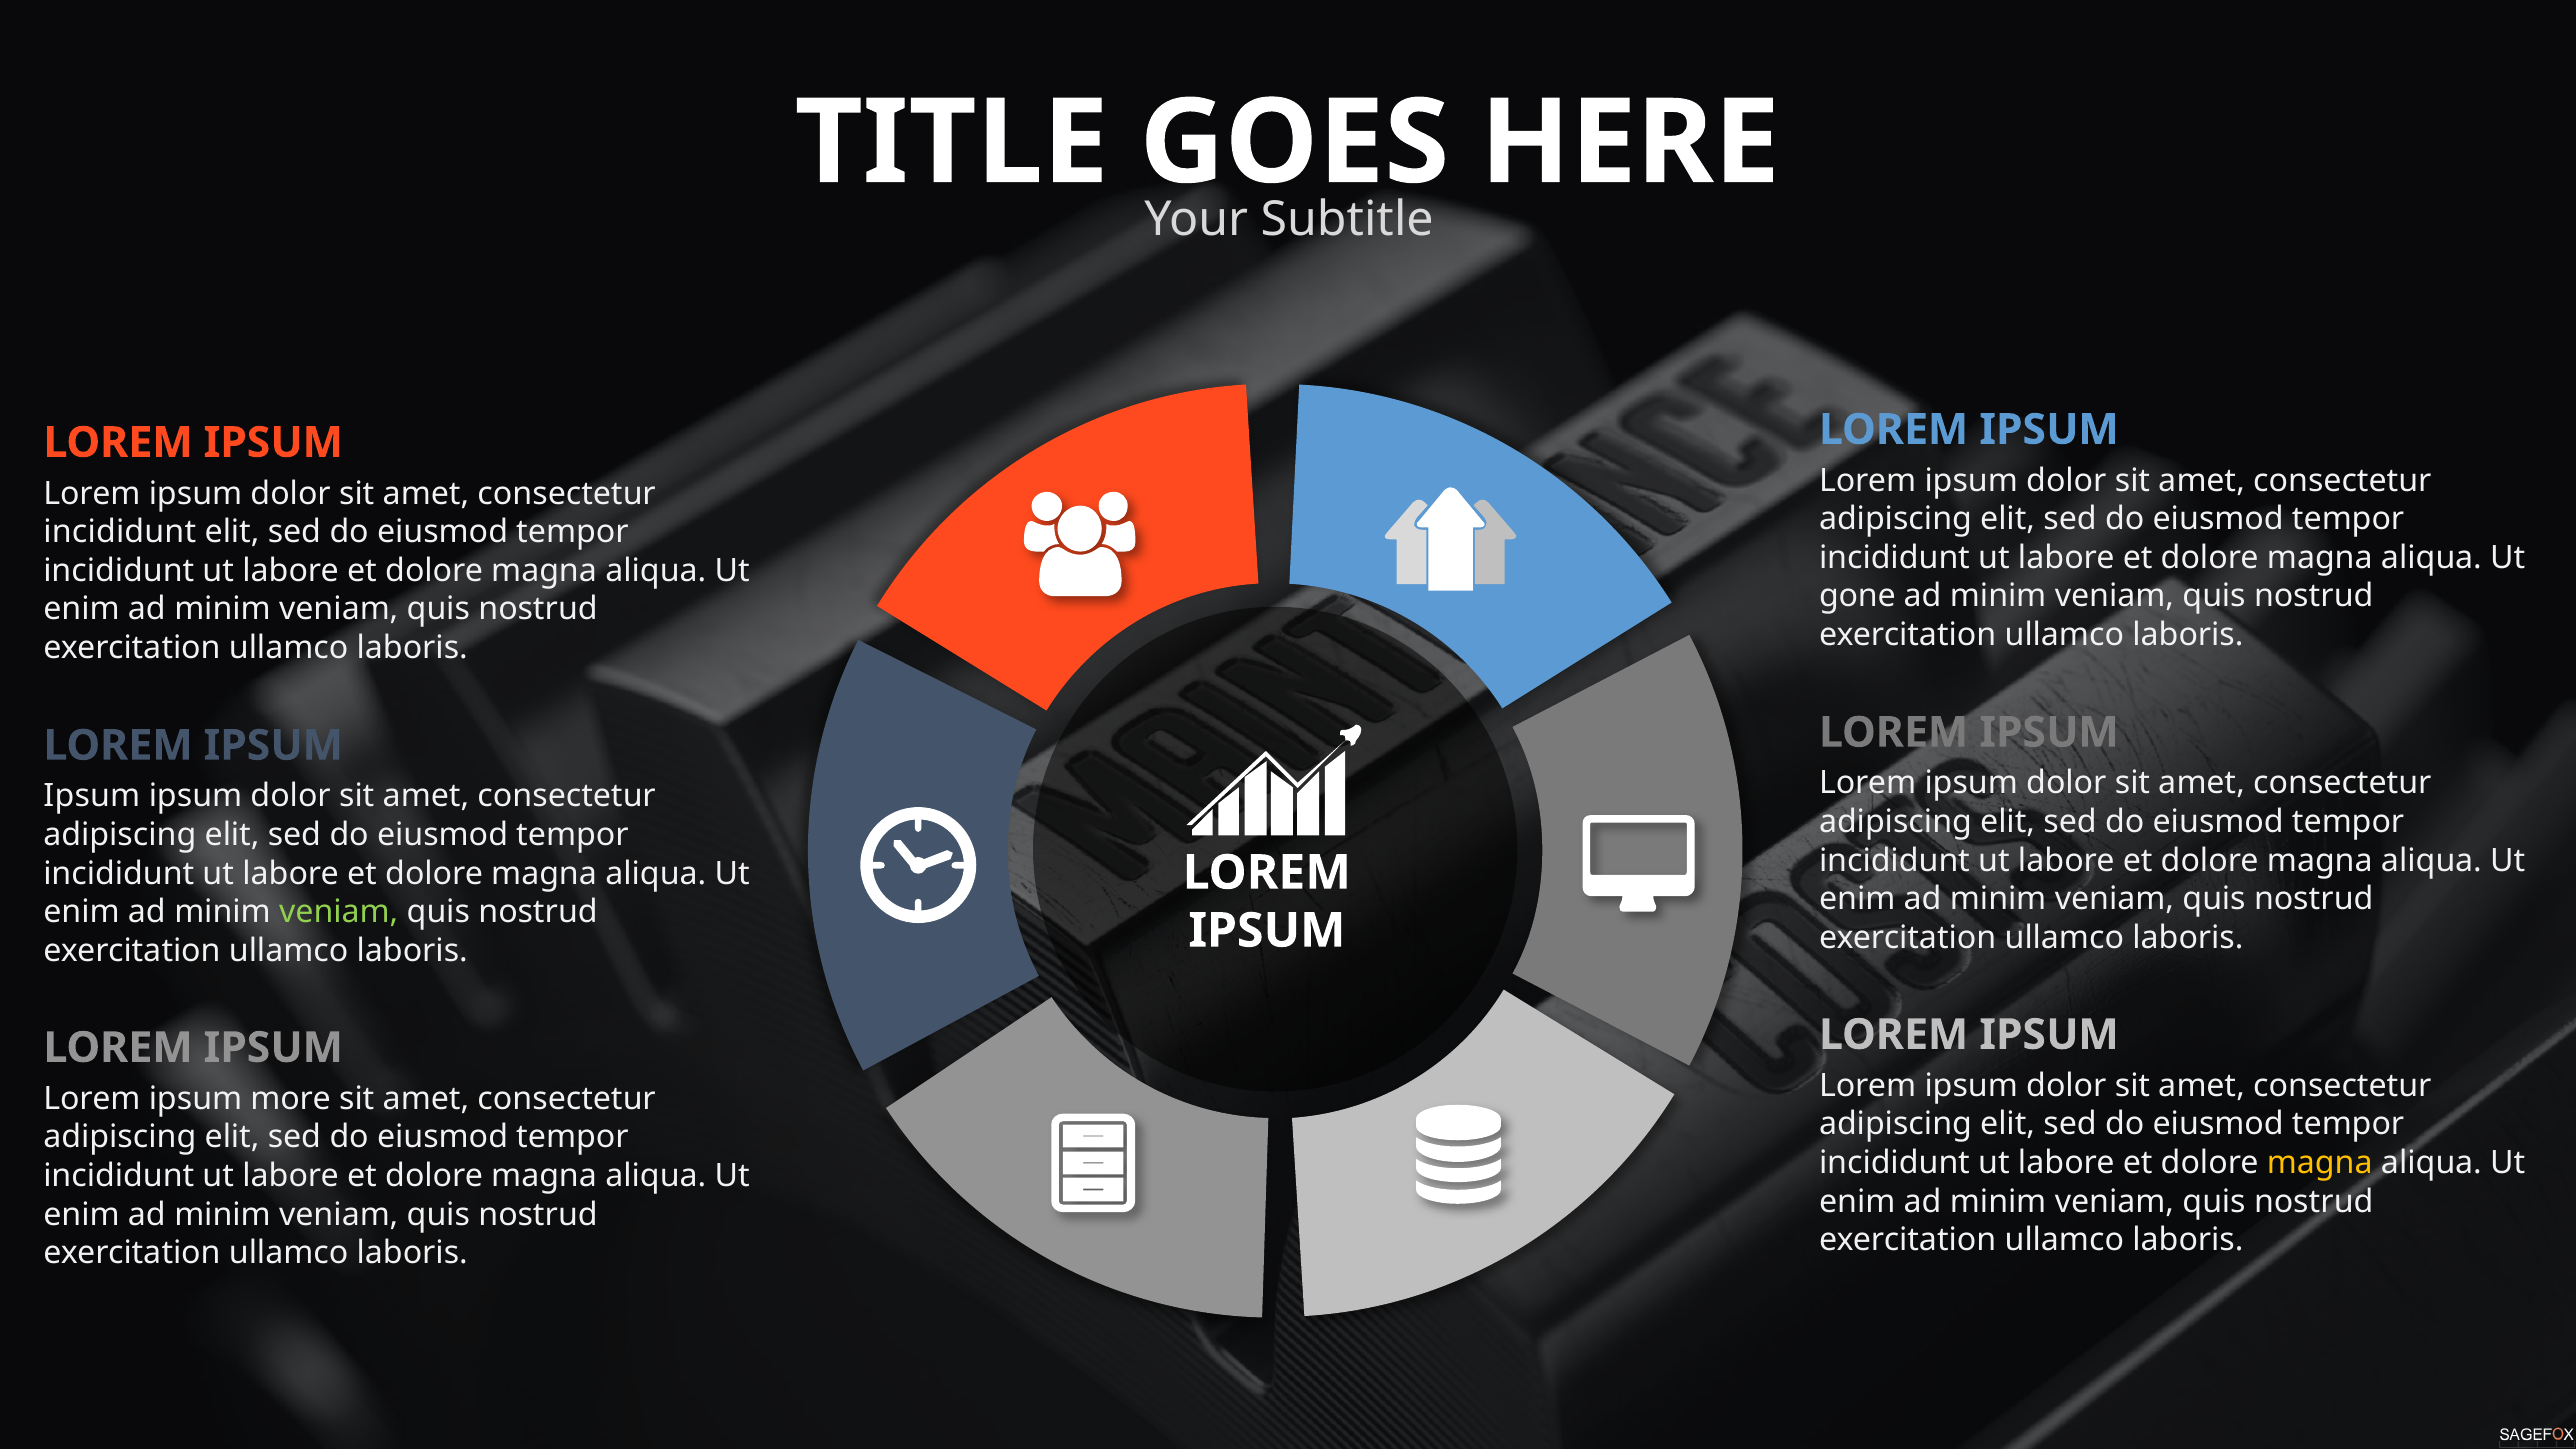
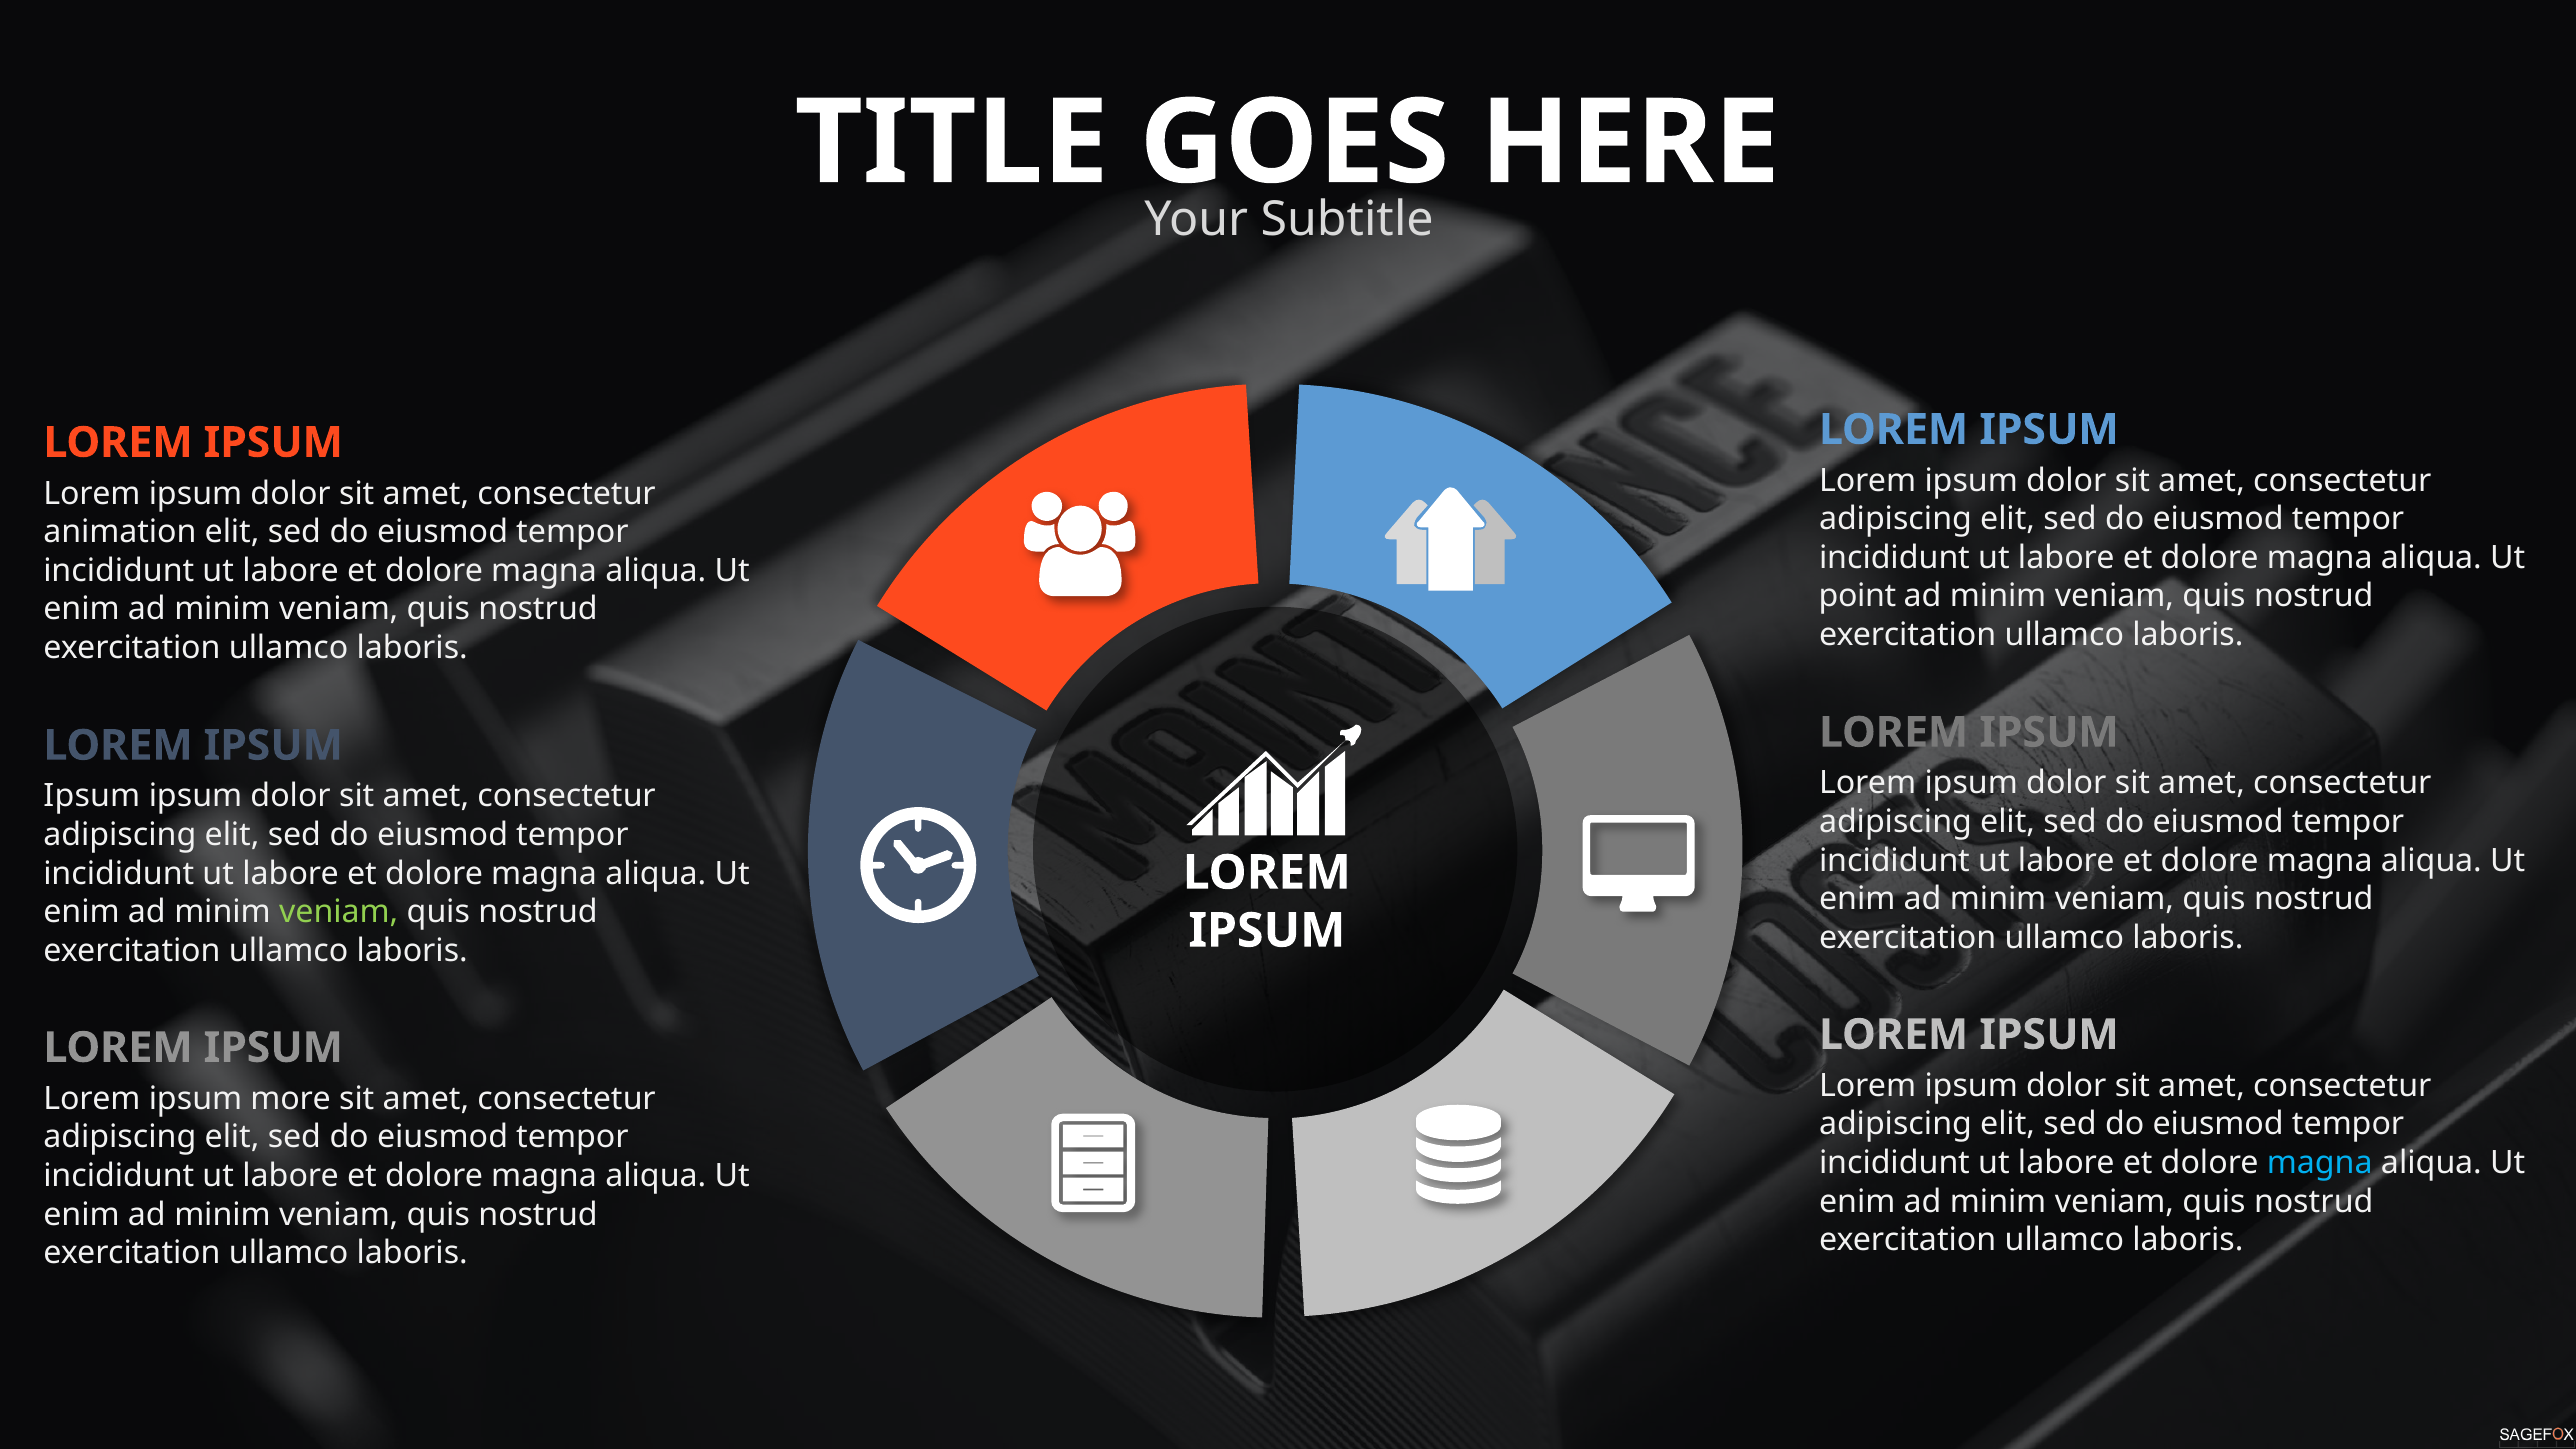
incididunt: incididunt -> animation (120, 532)
gone: gone -> point (1857, 596)
magna colour: yellow -> light blue (2320, 1163)
